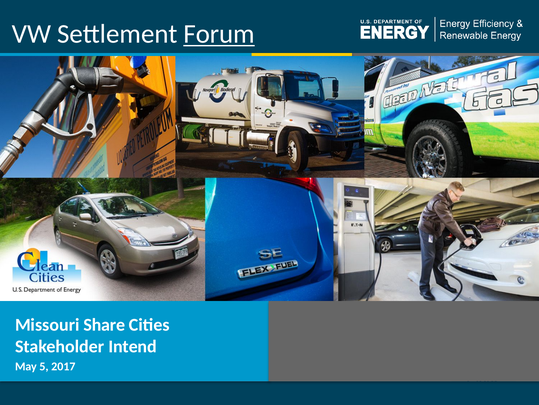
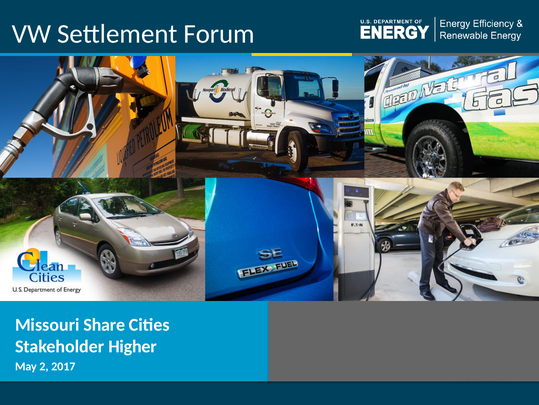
Forum underline: present -> none (219, 34)
Intend: Intend -> Higher (133, 346)
5: 5 -> 2 (44, 366)
